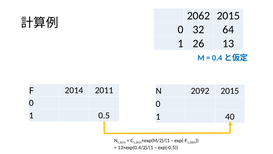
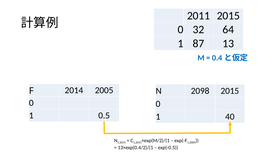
2062: 2062 -> 2011 (199, 16)
26: 26 -> 87 (199, 43)
2092: 2092 -> 2098 (200, 91)
2011: 2011 -> 2005 (104, 90)
